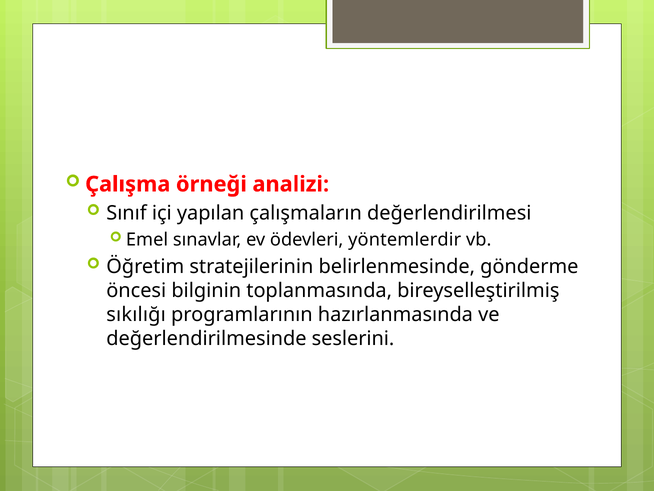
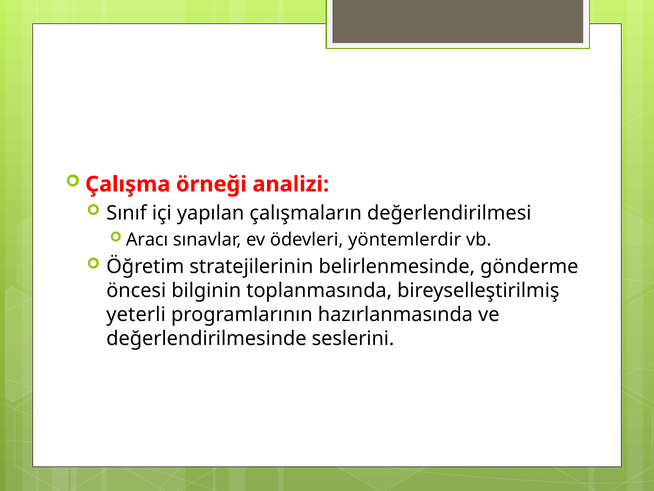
Emel: Emel -> Aracı (147, 239)
sıkılığı: sıkılığı -> yeterli (136, 314)
